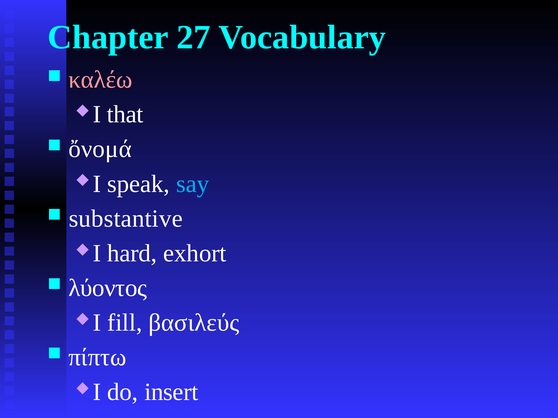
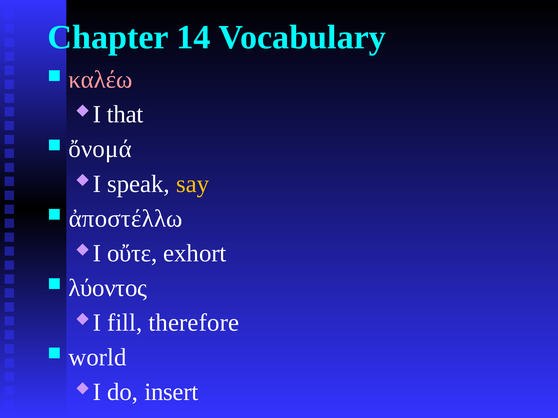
27: 27 -> 14 (194, 37)
say colour: light blue -> yellow (193, 184)
substantive: substantive -> ἀποστέλλω (126, 219)
hard: hard -> οὔτε (132, 254)
βασιλεύς: βασιλεύς -> therefore (194, 323)
πίπτω: πίπτω -> world (97, 358)
